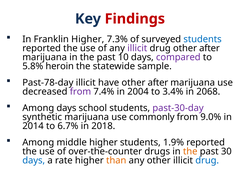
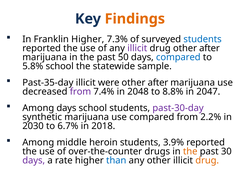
Findings colour: red -> orange (135, 19)
10: 10 -> 50 (123, 57)
compared colour: purple -> blue (178, 57)
5.8% heroin: heroin -> school (60, 66)
Past-78-day: Past-78-day -> Past-35-day (48, 83)
have: have -> were (109, 83)
2004: 2004 -> 2048 (138, 92)
3.4%: 3.4% -> 8.8% (173, 92)
2068: 2068 -> 2047 (208, 92)
use commonly: commonly -> compared (152, 117)
9.0%: 9.0% -> 2.2% (211, 117)
2014: 2014 -> 2030 (33, 126)
middle higher: higher -> heroin (103, 142)
1.9%: 1.9% -> 3.9% (174, 142)
days colour: blue -> purple (34, 160)
than colour: orange -> blue (116, 160)
drug colour: blue -> orange (207, 160)
